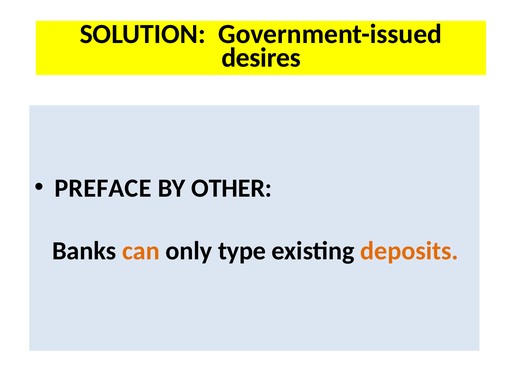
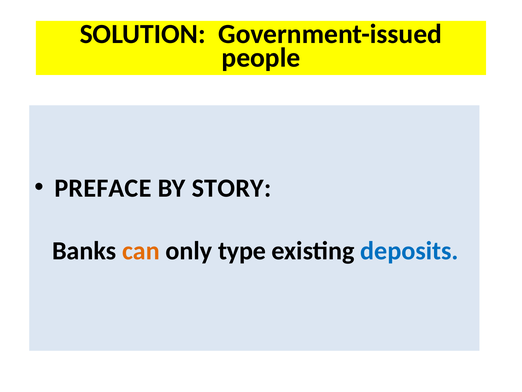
desires: desires -> people (261, 58)
OTHER: OTHER -> STORY (231, 188)
deposits colour: orange -> blue (409, 250)
